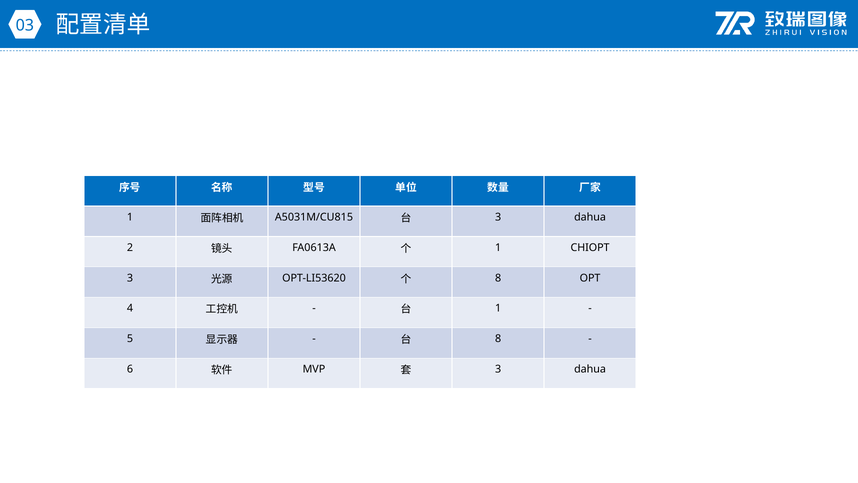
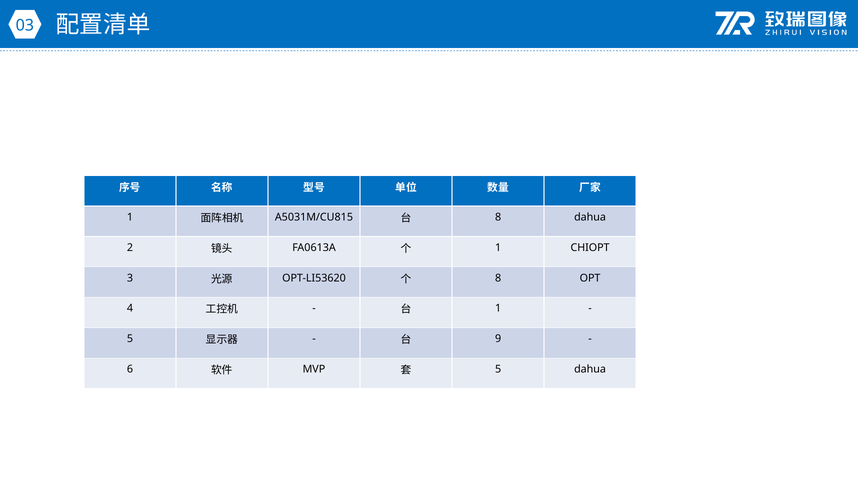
3: 3 -> 8 (498, 217)
8: 8 -> 9 (498, 339)
3: 3 -> 5 (498, 369)
